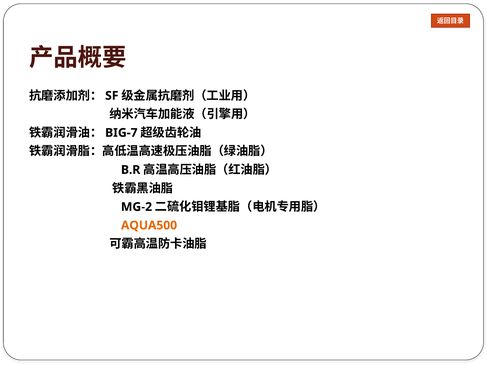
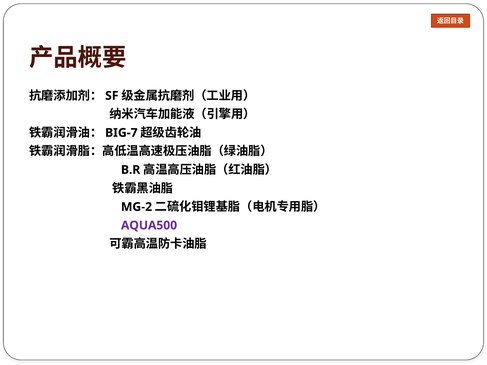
AQUA500 colour: orange -> purple (149, 226)
